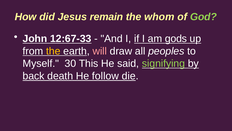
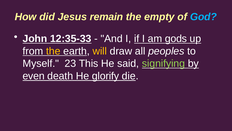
whom: whom -> empty (159, 17)
God colour: light green -> light blue (203, 17)
12:67-33: 12:67-33 -> 12:35-33 (71, 39)
will colour: pink -> yellow (100, 51)
30: 30 -> 23 (70, 63)
back: back -> even (34, 76)
follow: follow -> glorify (106, 76)
